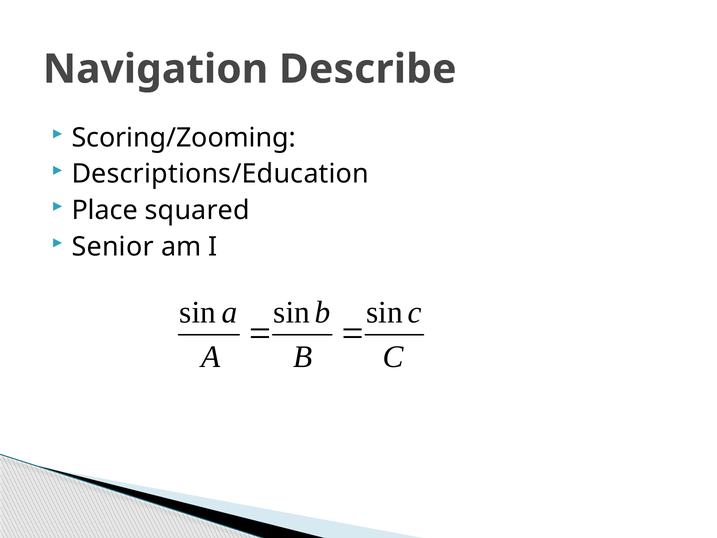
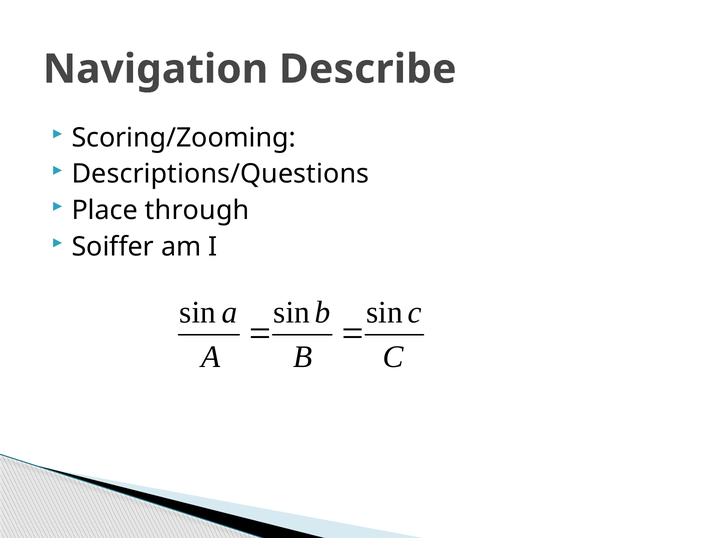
Descriptions/Education: Descriptions/Education -> Descriptions/Questions (220, 174)
squared: squared -> through (197, 210)
Senior: Senior -> Soiffer (113, 247)
